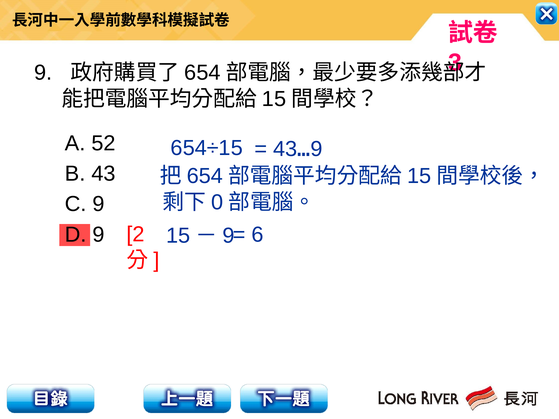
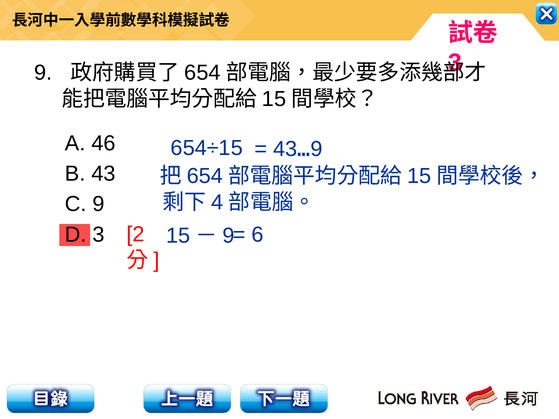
52: 52 -> 46 (104, 143)
0: 0 -> 4 (217, 202)
D 9: 9 -> 3 (99, 235)
